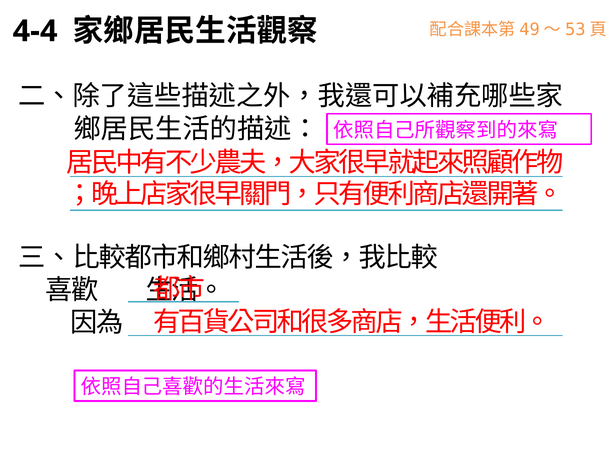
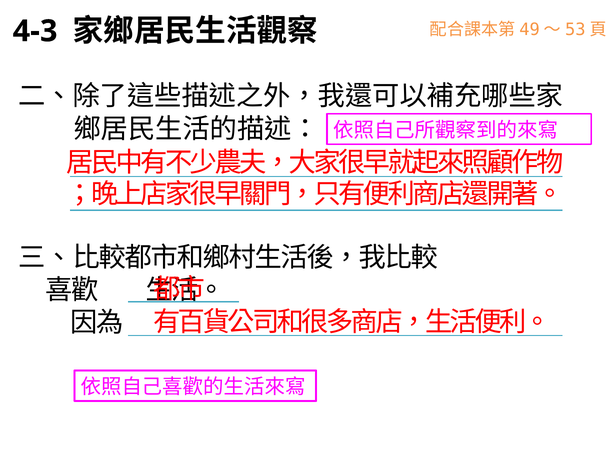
4-4: 4-4 -> 4-3 (35, 31)
